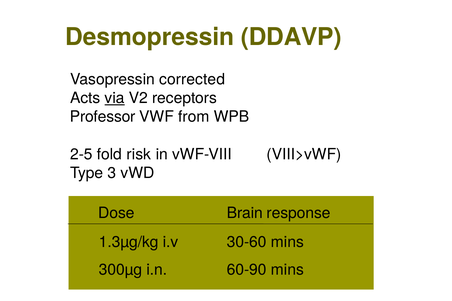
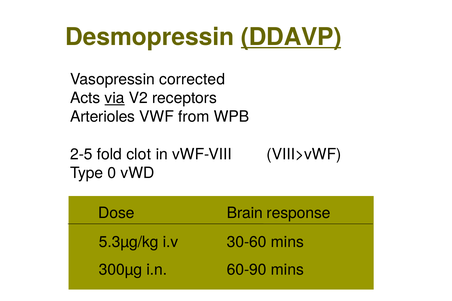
DDAVP underline: none -> present (291, 37)
Professor: Professor -> Arterioles (103, 117)
risk: risk -> clot (139, 154)
3: 3 -> 0 (112, 173)
1.3µg/kg: 1.3µg/kg -> 5.3µg/kg (129, 242)
